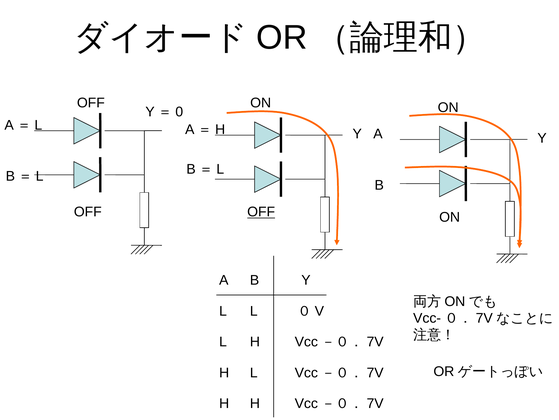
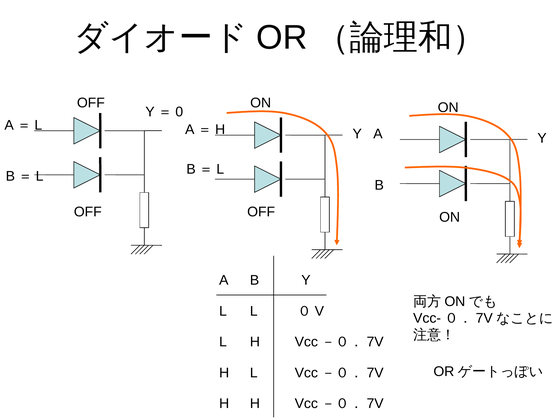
OFF underline: present -> none (261, 212)
